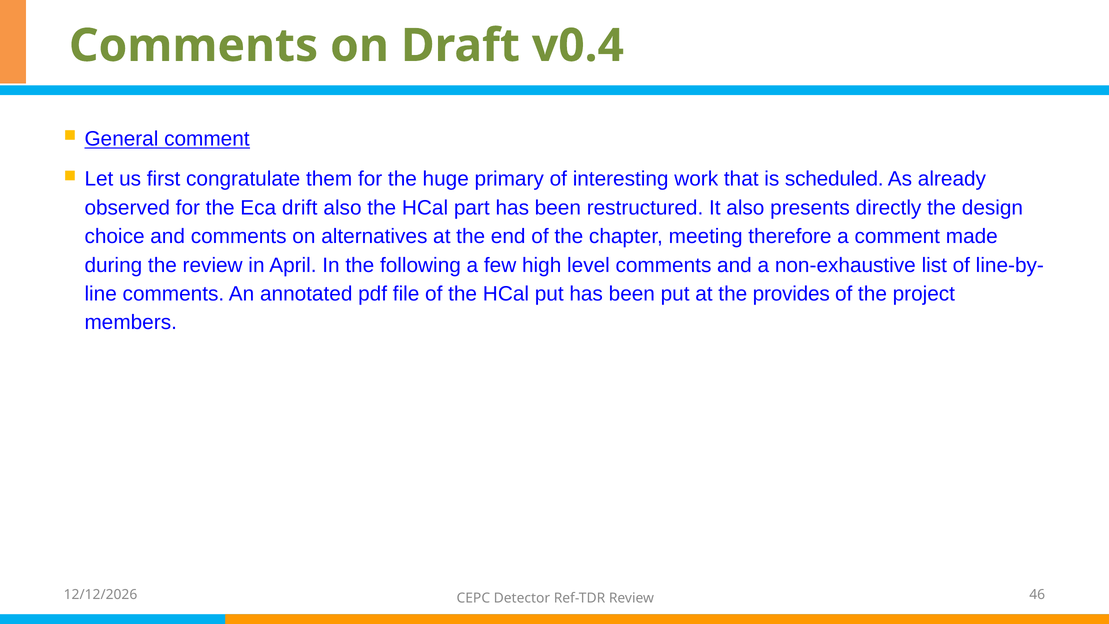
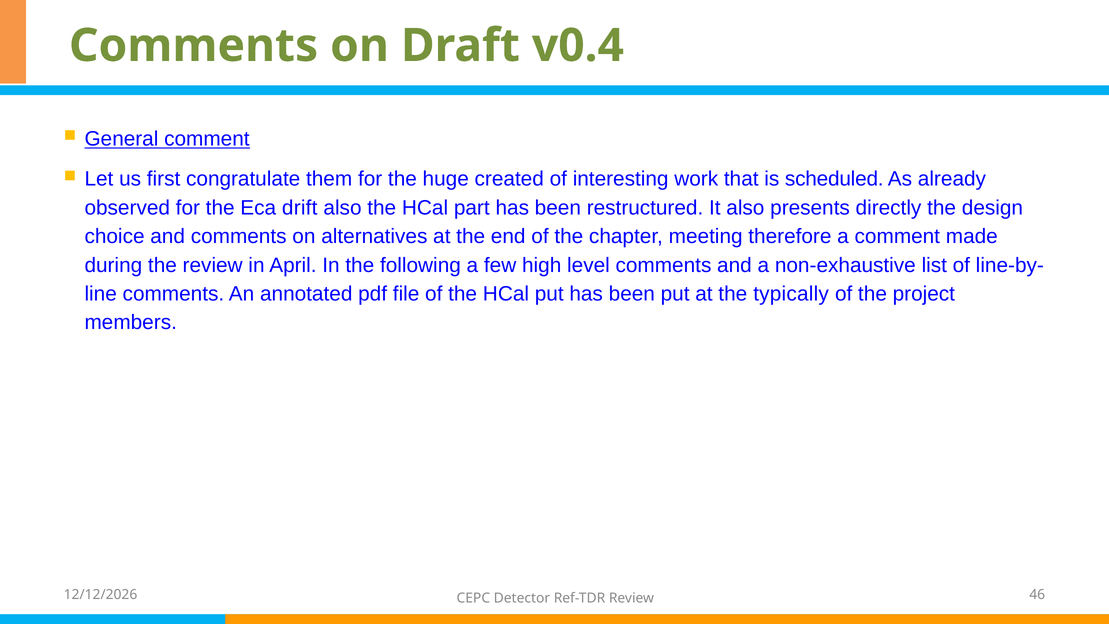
primary: primary -> created (509, 179)
provides: provides -> typically (791, 294)
